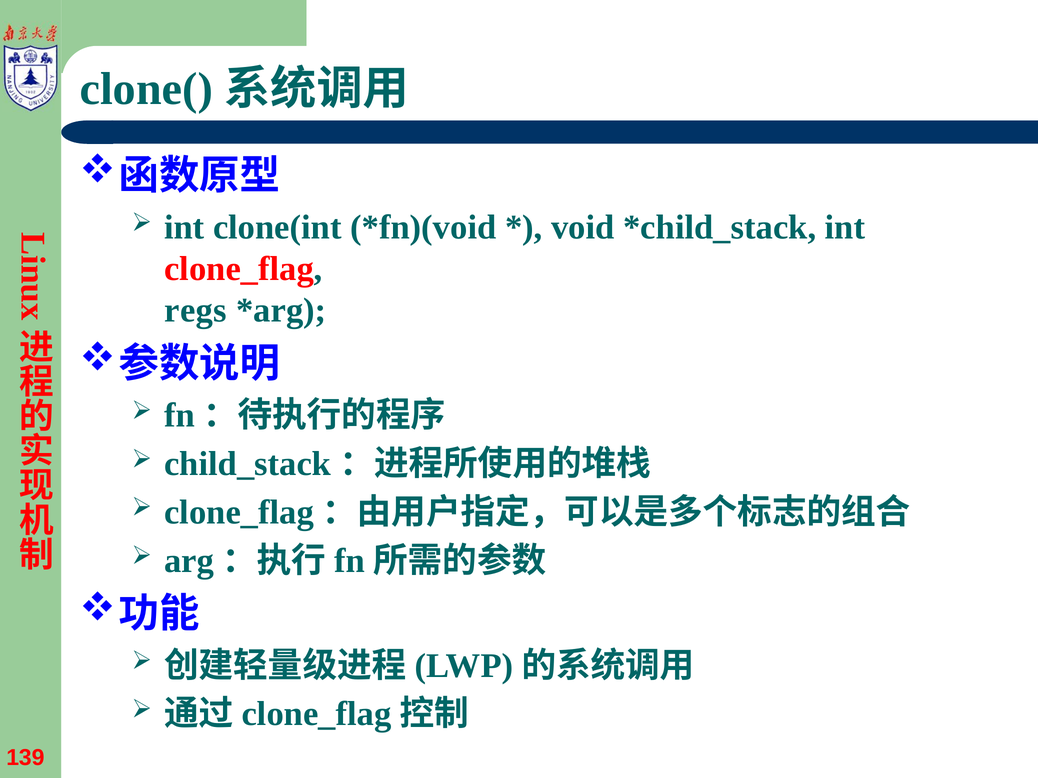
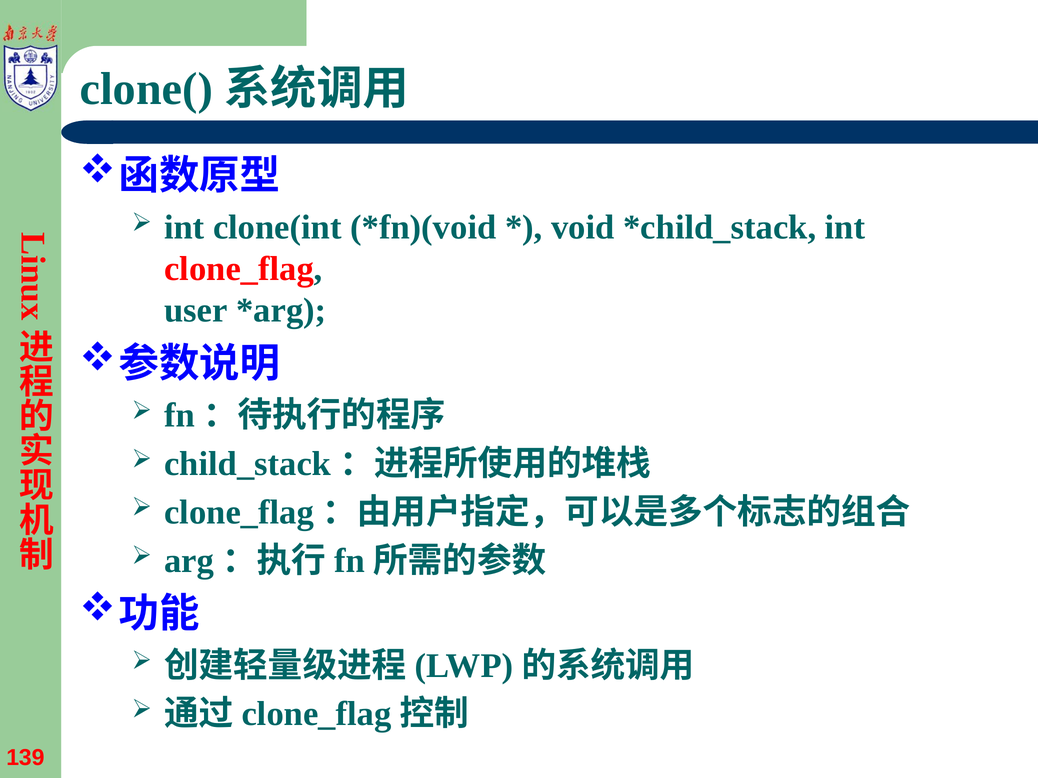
regs: regs -> user (196, 311)
